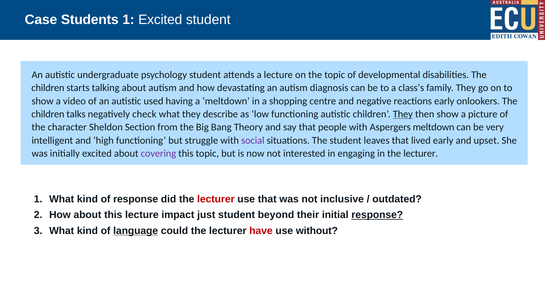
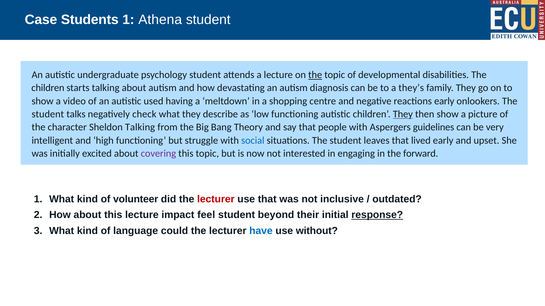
1 Excited: Excited -> Athena (160, 20)
the underline: none -> present (315, 75)
class’s: class’s -> they’s (411, 88)
children: children -> student (48, 114)
Sheldon Section: Section -> Talking (140, 127)
Aspergers meltdown: meltdown -> guidelines (434, 127)
social colour: purple -> blue (253, 141)
in the lecturer: lecturer -> forward (421, 154)
of response: response -> volunteer (136, 199)
just: just -> feel (206, 215)
language underline: present -> none (136, 231)
have colour: red -> blue (261, 231)
